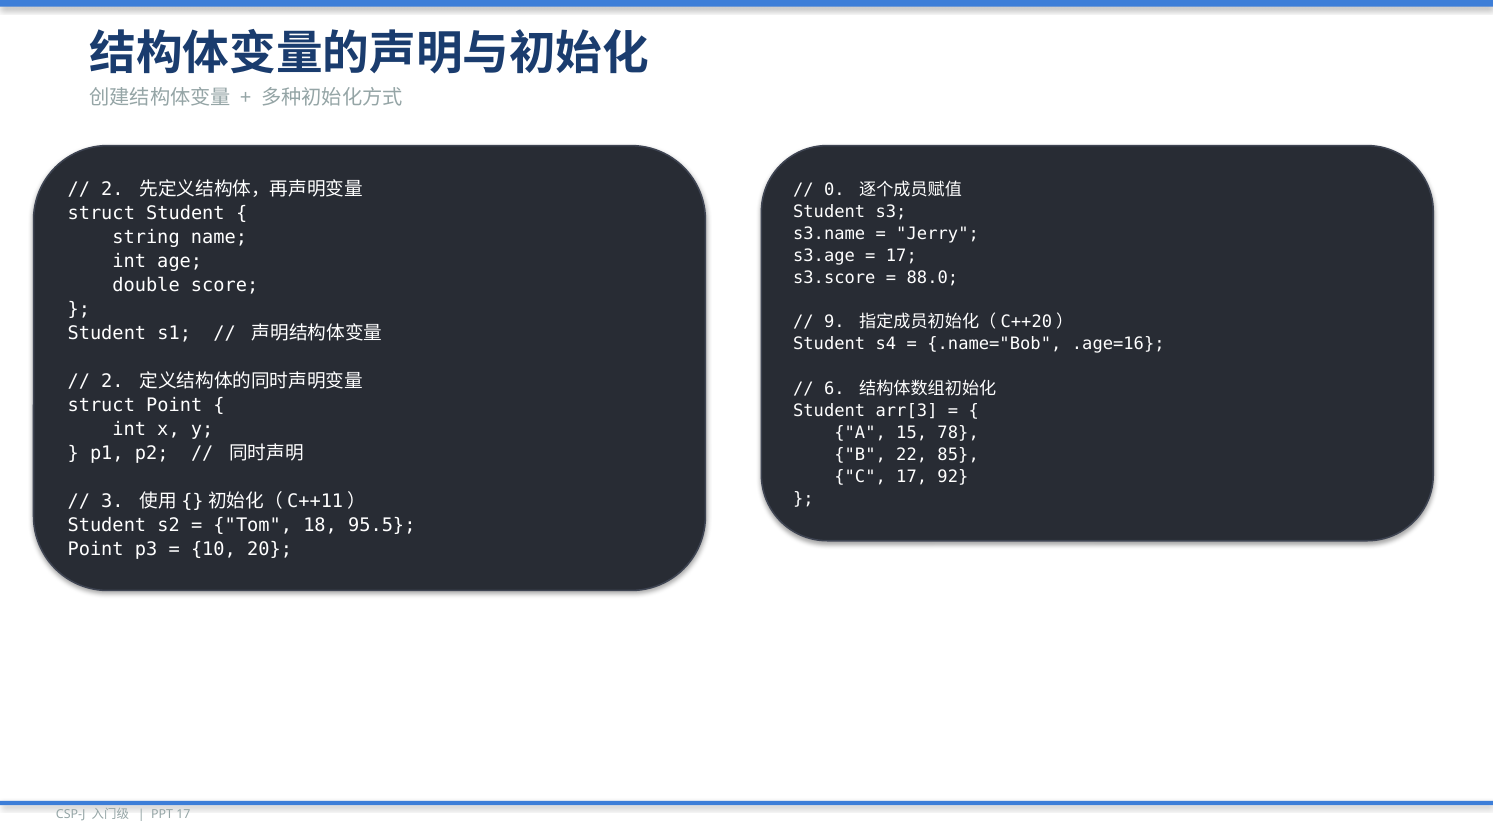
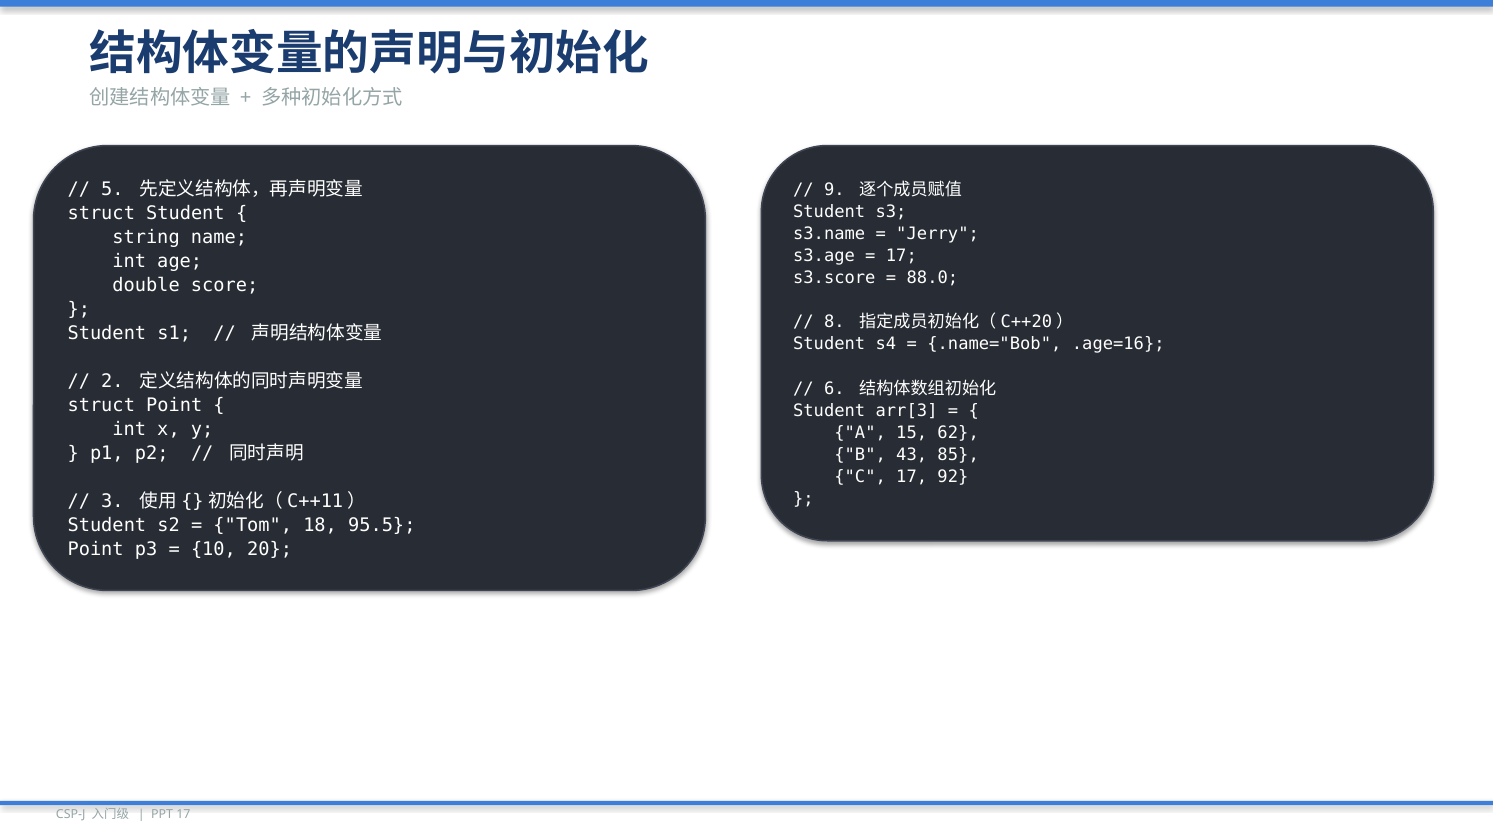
2: 2 -> 5 (112, 190)
0: 0 -> 9 (834, 190)
9: 9 -> 8 (834, 322)
78: 78 -> 62 (958, 433)
22: 22 -> 43 (912, 455)
